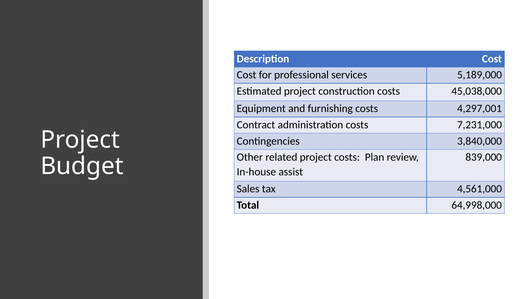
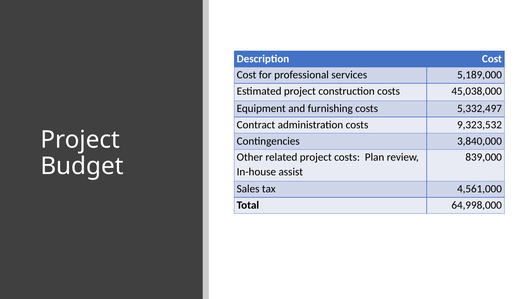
4,297,001: 4,297,001 -> 5,332,497 (479, 109)
7,231,000: 7,231,000 -> 9,323,532 (479, 125)
